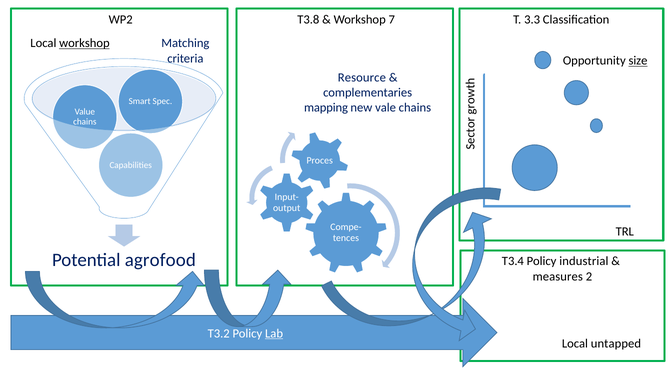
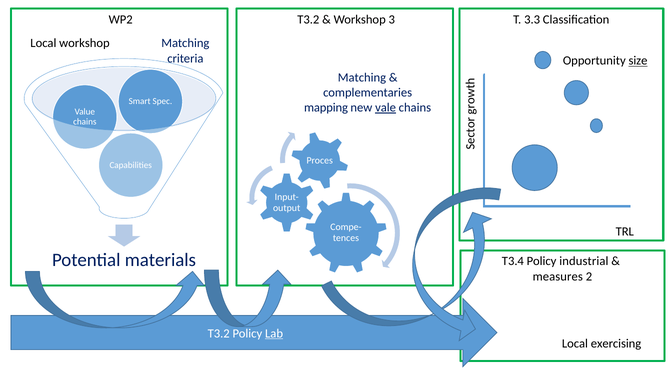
WP2 T3.8: T3.8 -> T3.2 (308, 19)
7: 7 -> 3 (392, 19)
workshop underline: present -> none (84, 43)
Resource: Resource -> Matching (362, 77)
vale underline: none -> present (386, 108)
agrofood: agrofood -> materials (160, 260)
untapped: untapped -> exercising (616, 343)
